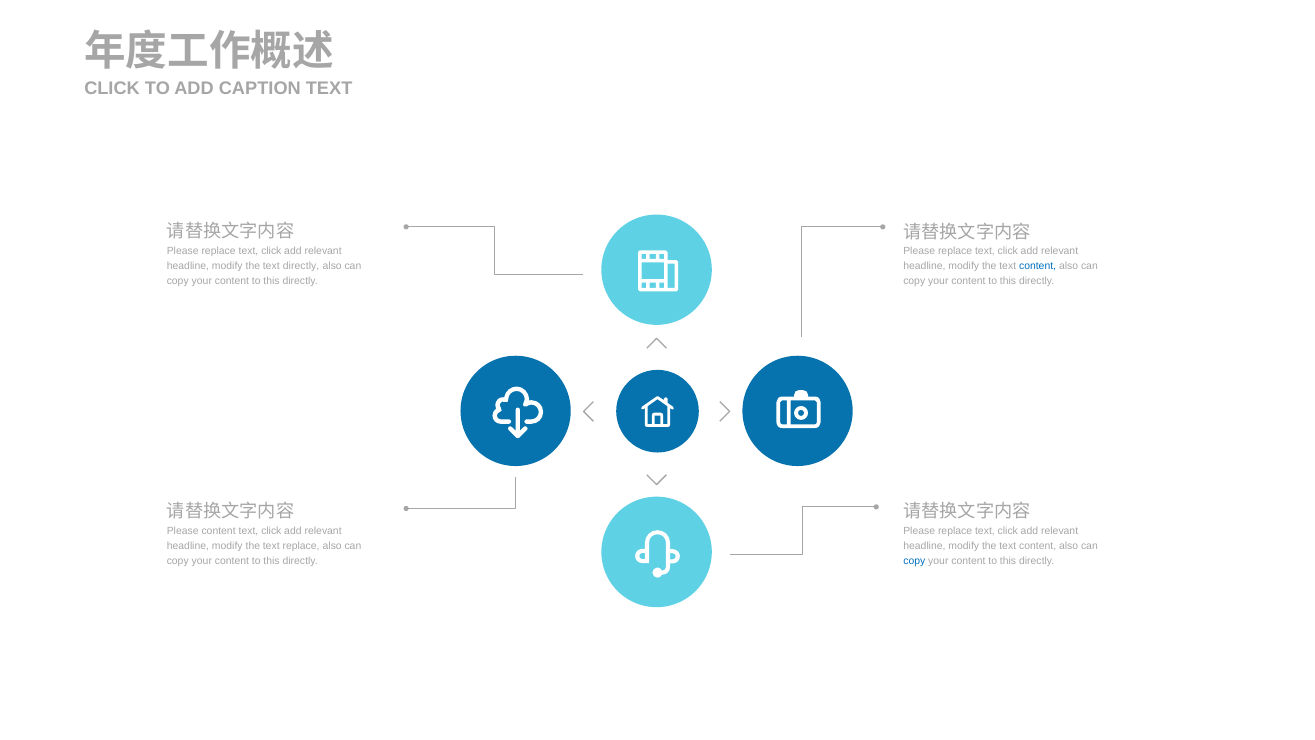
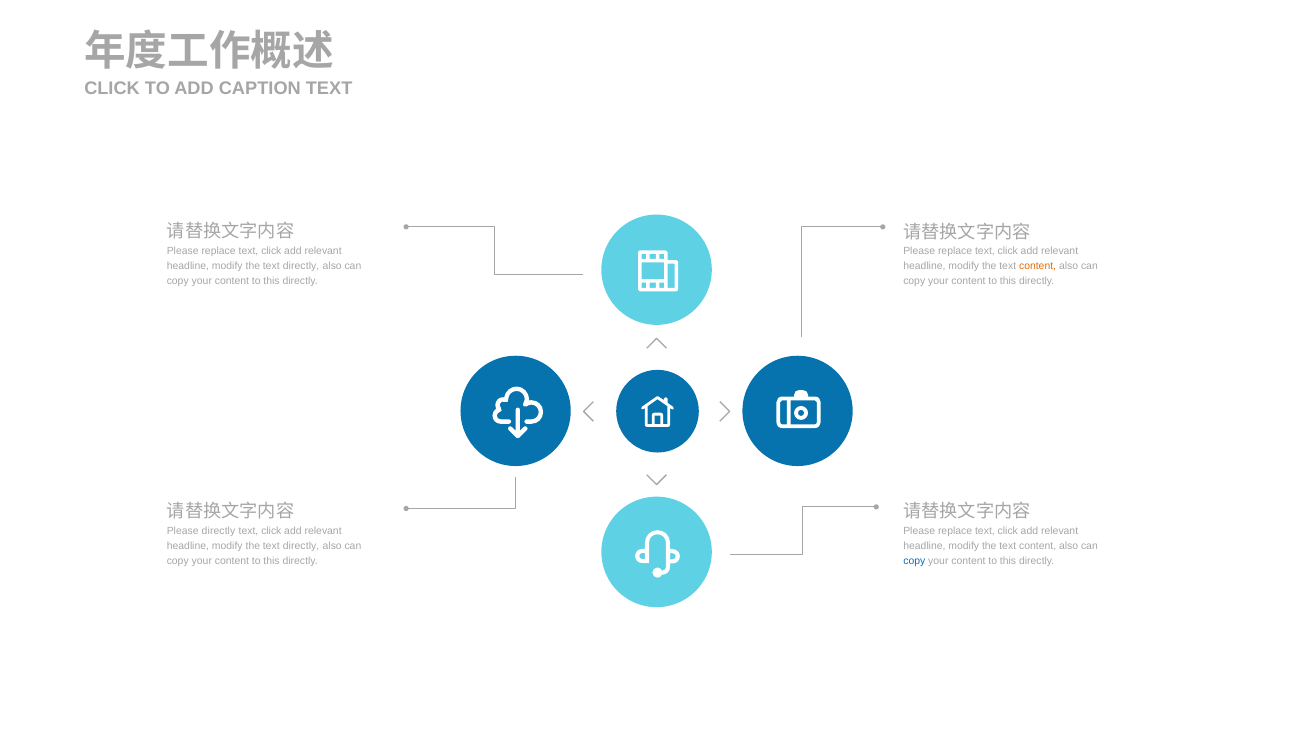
content colour: blue -> orange (1038, 266)
Please content: content -> directly (219, 531)
replace: replace -> directly (301, 546)
